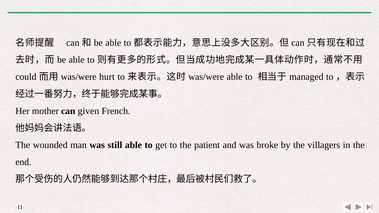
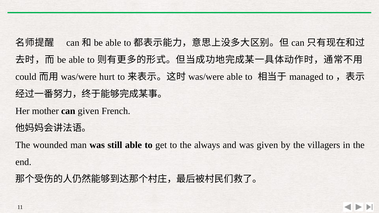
patient: patient -> always (207, 145)
was broke: broke -> given (267, 145)
